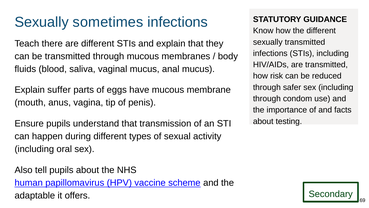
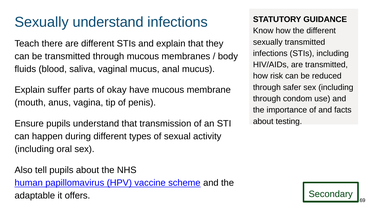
Sexually sometimes: sometimes -> understand (108, 22)
eggs: eggs -> okay (117, 90)
